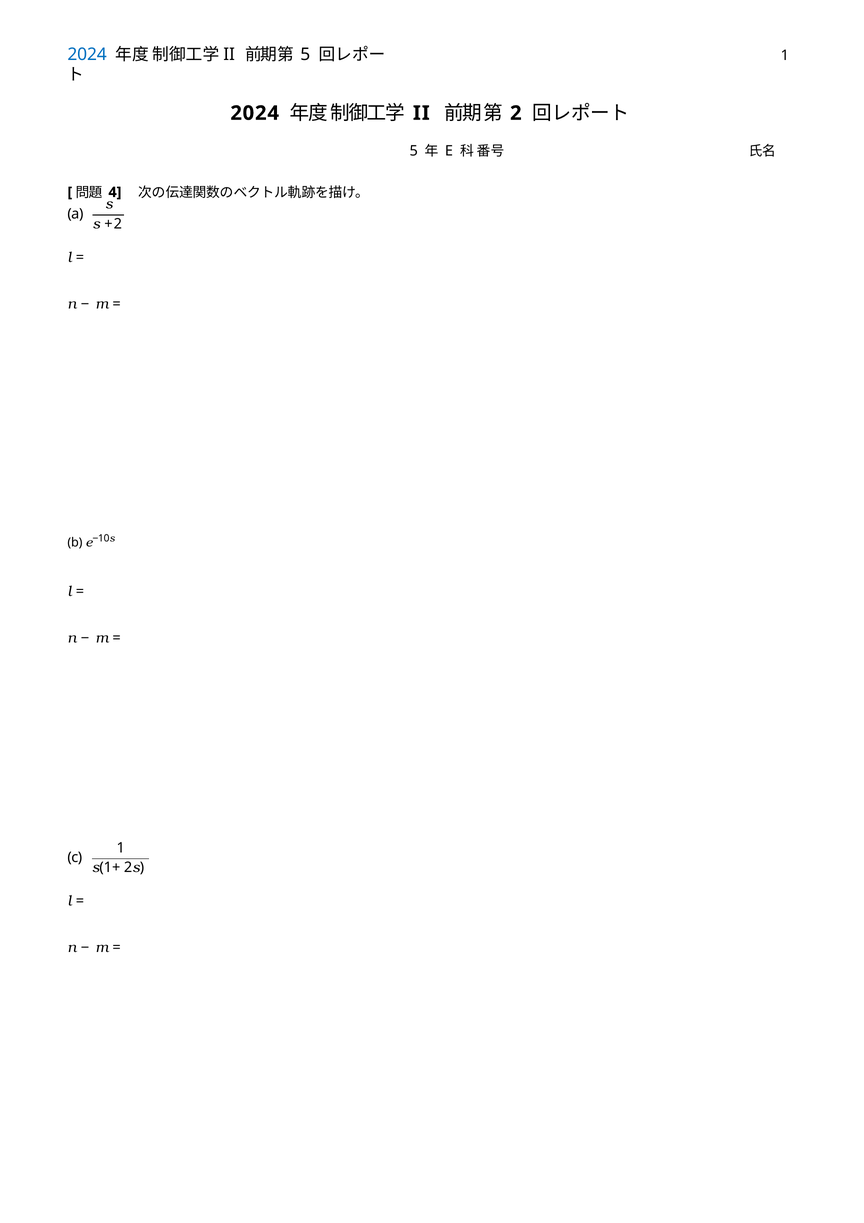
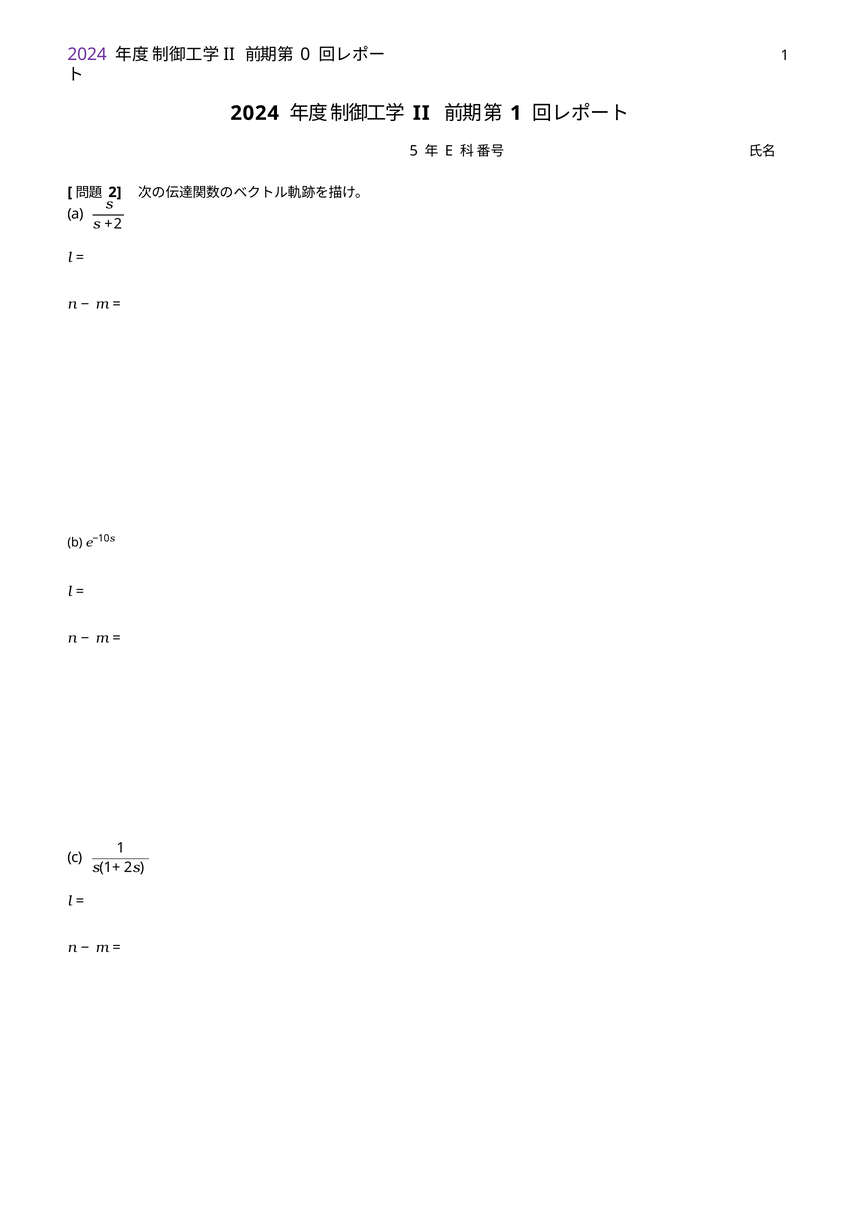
2024 colour: blue -> purple (87, 54)
5: 5 -> 0 (305, 54)
2: 2 -> 1 (516, 113)
4: 4 -> 2 (115, 192)
